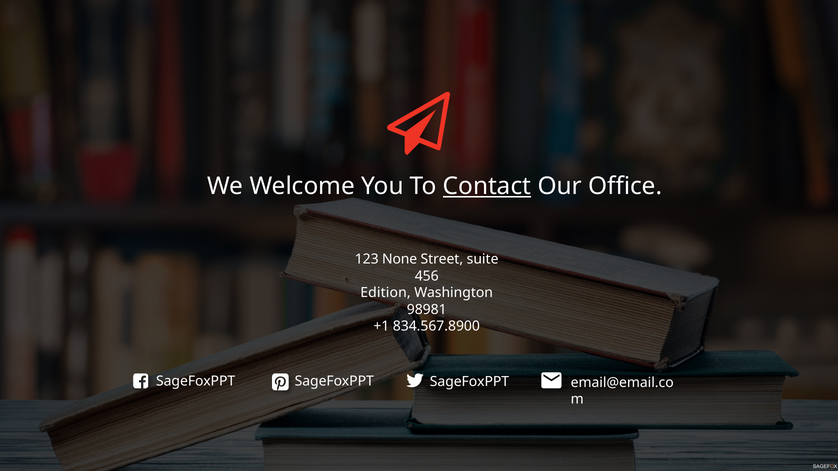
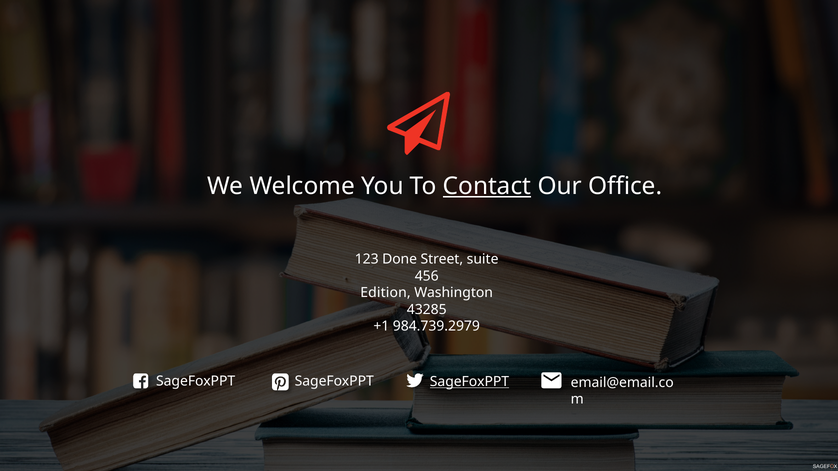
None: None -> Done (400, 259)
98981: 98981 -> 43285 (427, 310)
834.567.8900: 834.567.8900 -> 984.739.2979 (436, 326)
SageFoxPPT underline: none -> present (469, 382)
